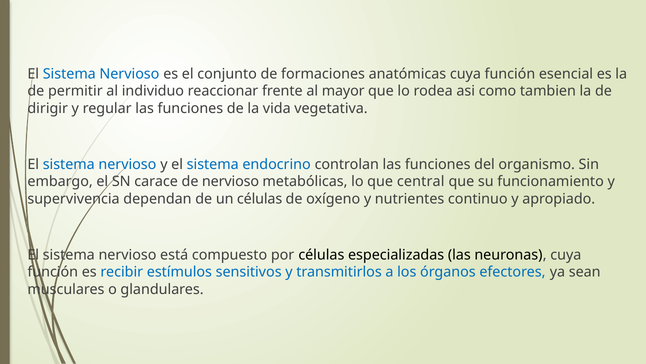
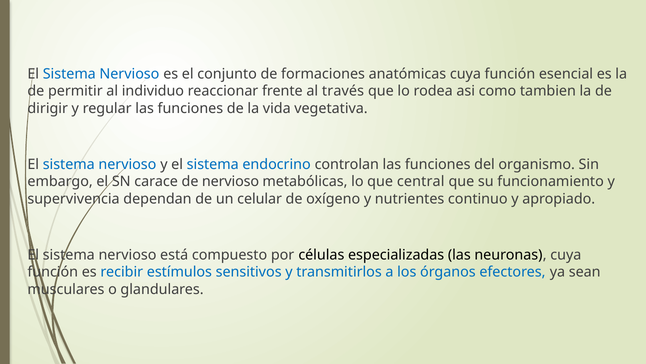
mayor: mayor -> través (343, 91)
un células: células -> celular (260, 199)
